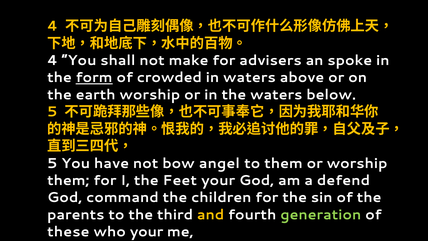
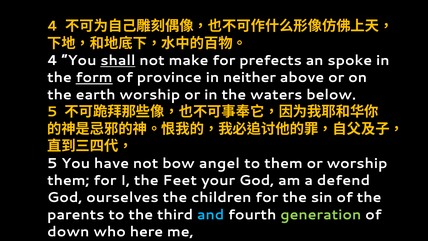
shall underline: none -> present (118, 60)
advisers: advisers -> prefects (271, 60)
crowded: crowded -> province (169, 78)
in waters: waters -> neither (250, 78)
command: command -> ourselves (122, 197)
and colour: yellow -> light blue (211, 215)
these: these -> down (68, 232)
who your: your -> here (146, 232)
